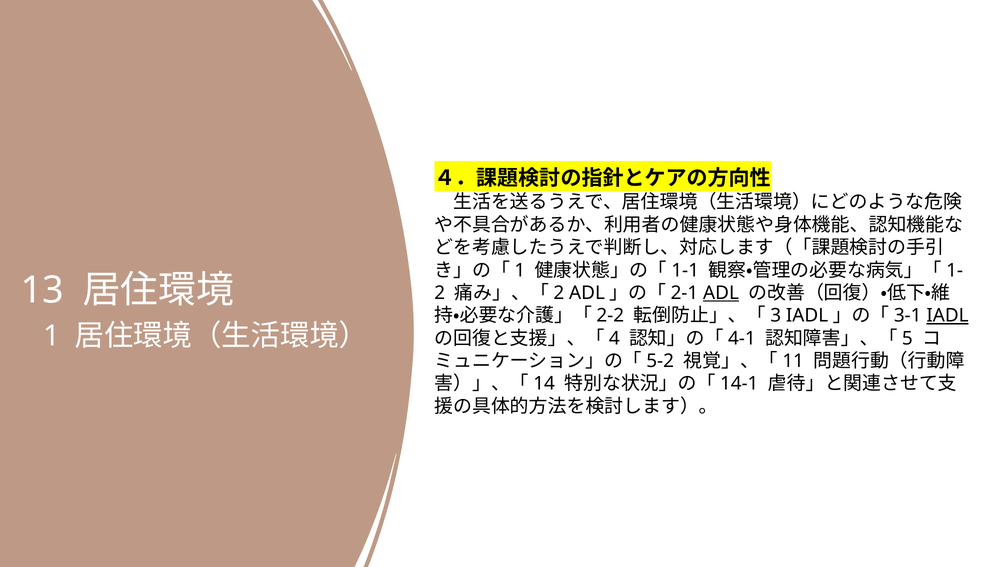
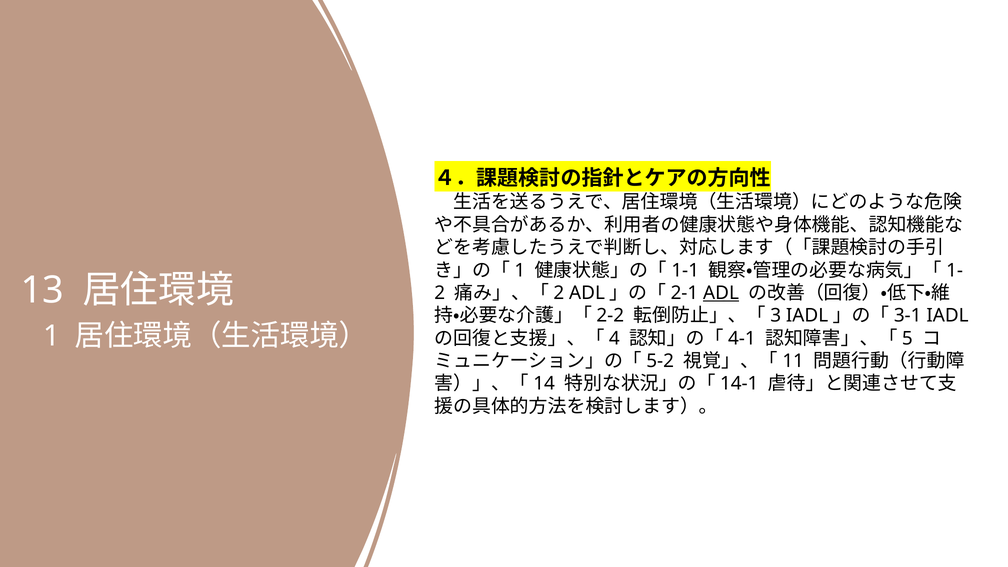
IADL underline: present -> none (947, 316)
